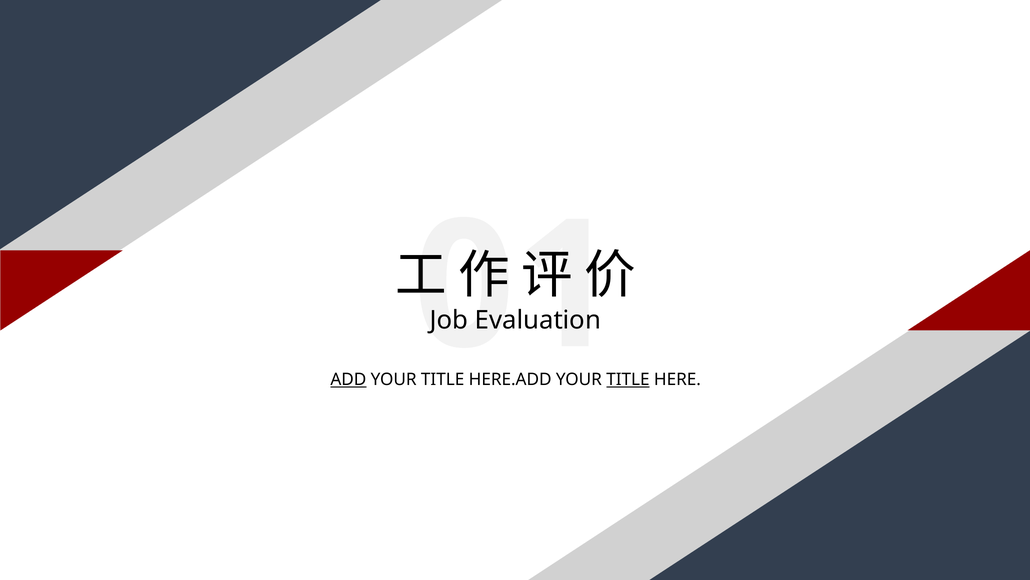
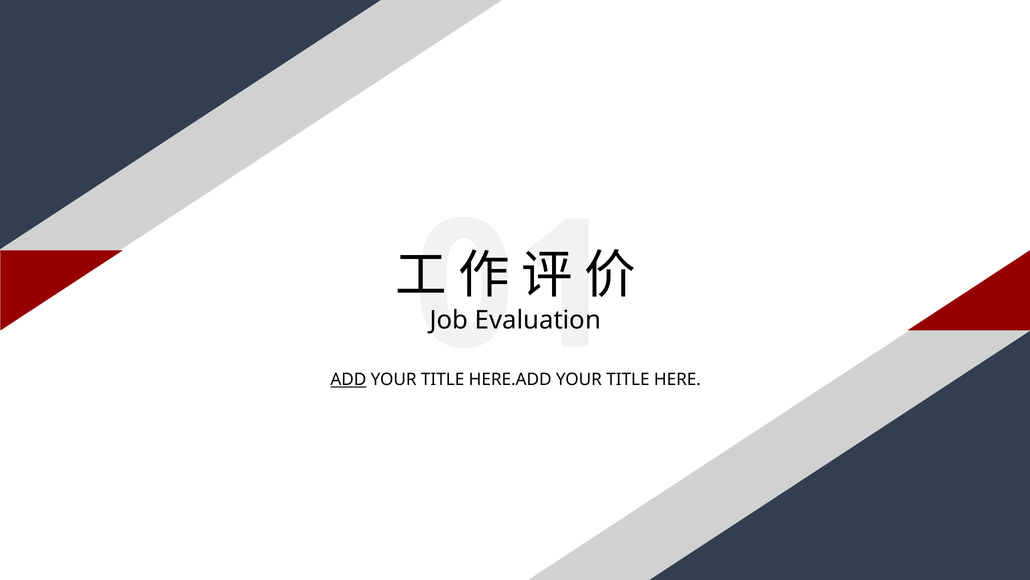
TITLE underline: present -> none (628, 379)
